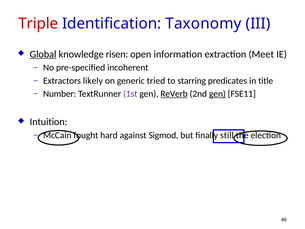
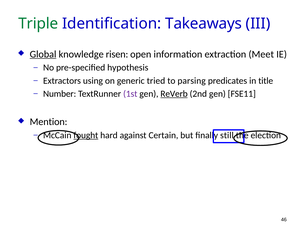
Triple colour: red -> green (38, 24)
Taxonomy: Taxonomy -> Takeaways (204, 24)
incoherent: incoherent -> hypothesis (128, 68)
likely: likely -> using (93, 81)
starring: starring -> parsing (192, 81)
gen underline: present -> none (217, 94)
Intuition: Intuition -> Mention (49, 122)
fought underline: none -> present (86, 135)
Sigmod: Sigmod -> Certain (163, 135)
